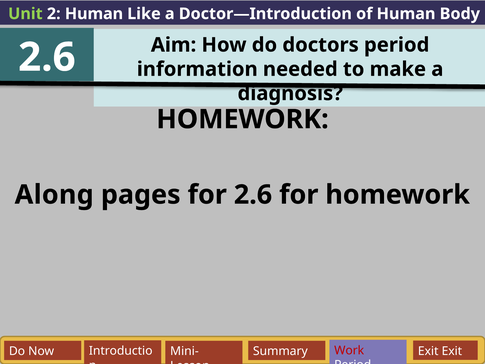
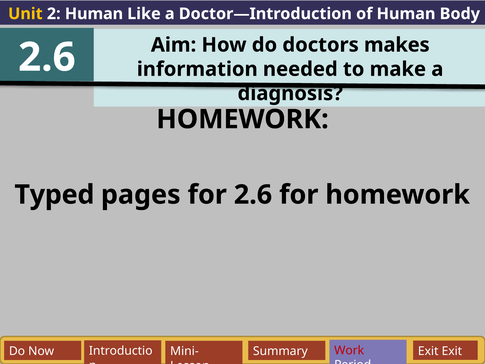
Unit colour: light green -> yellow (25, 14)
doctors period: period -> makes (397, 45)
Along: Along -> Typed (54, 195)
